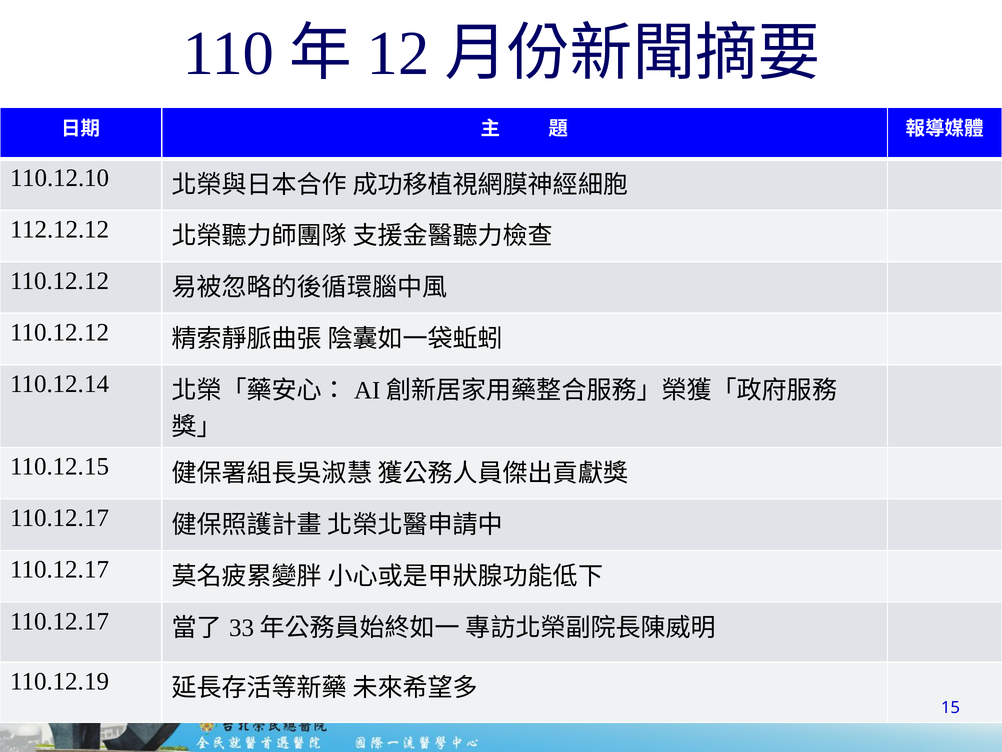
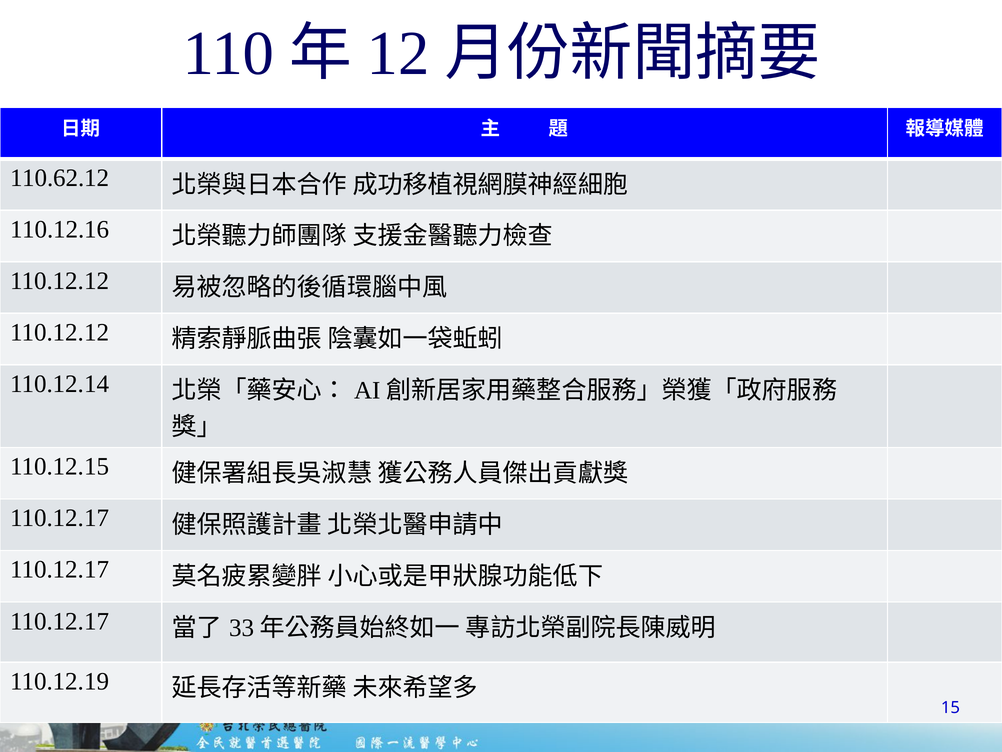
110.12.10: 110.12.10 -> 110.62.12 (60, 178)
112.12.12: 112.12.12 -> 110.12.16 (60, 229)
